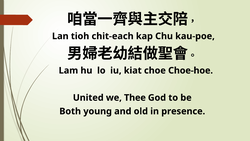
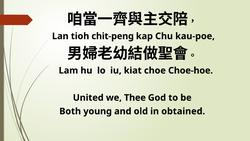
chit-each: chit-each -> chit-peng (113, 36)
presence: presence -> obtained (183, 111)
